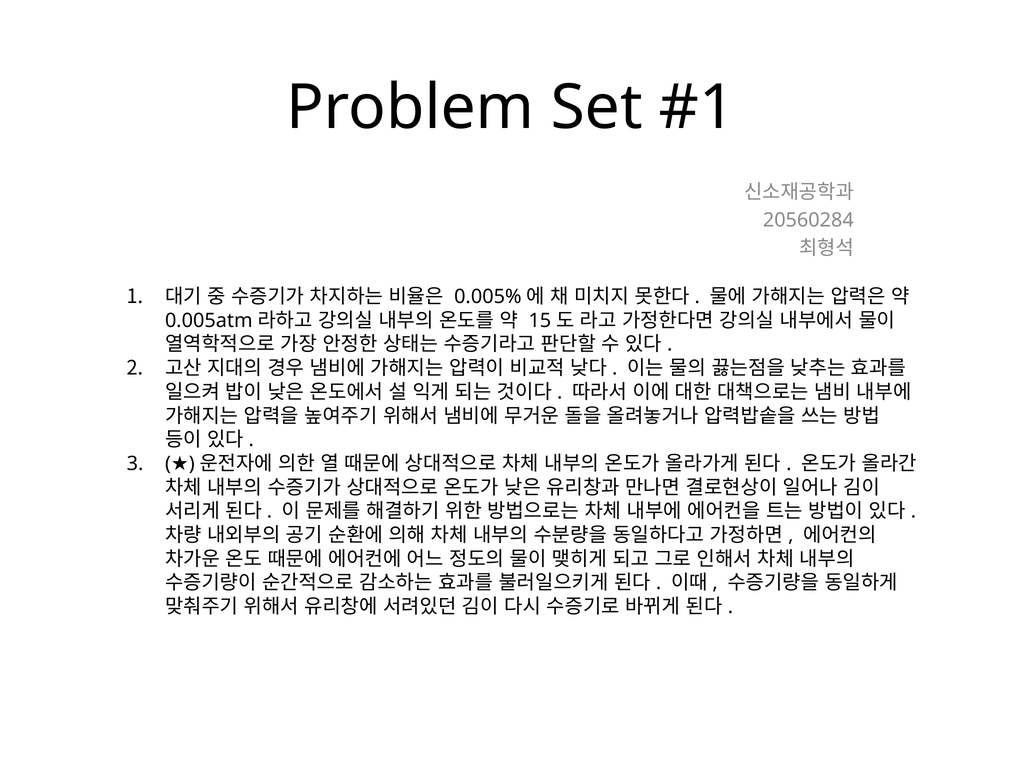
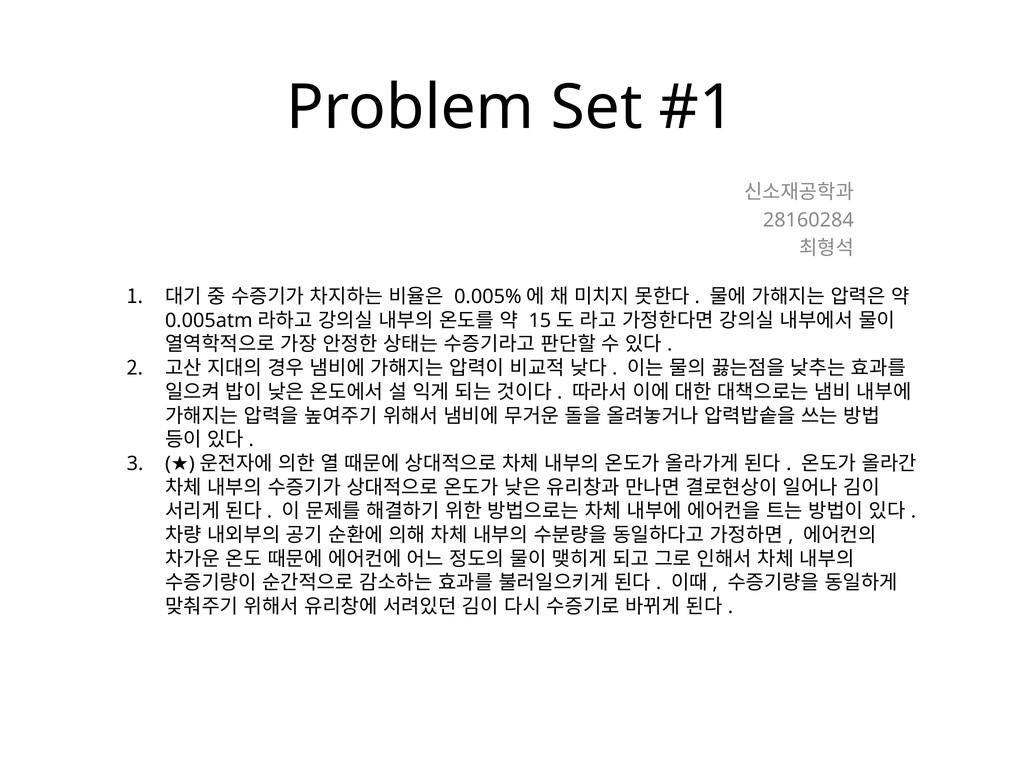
20560284: 20560284 -> 28160284 (808, 220)
